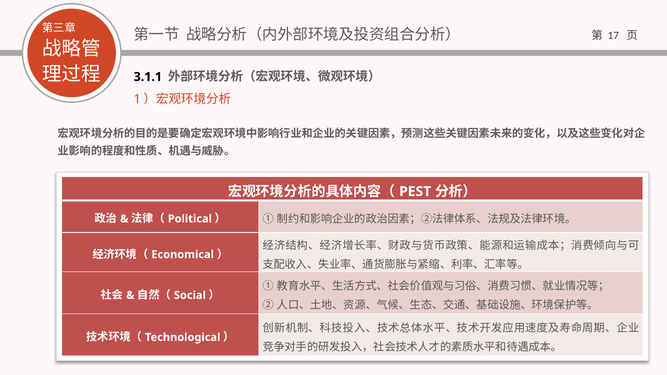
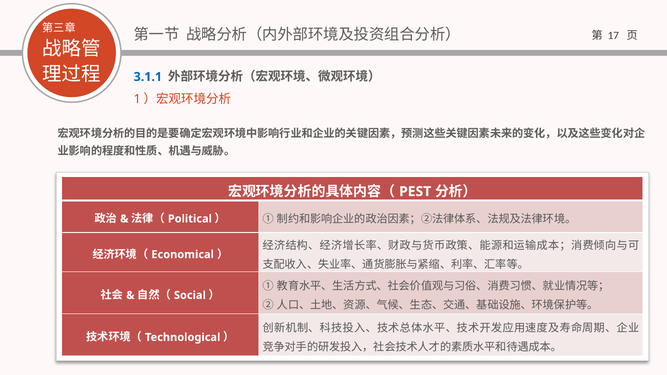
3.1.1 colour: black -> blue (148, 77)
